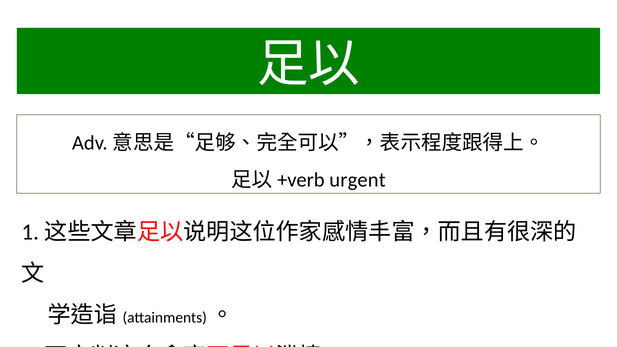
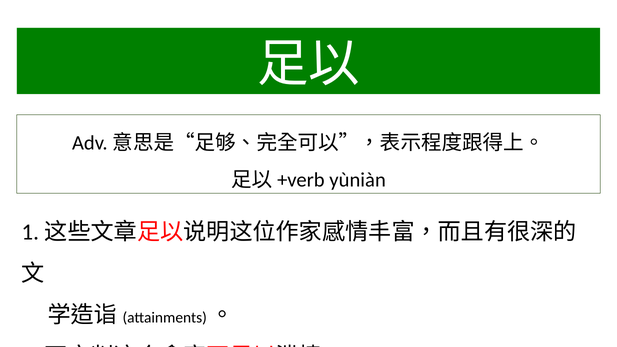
urgent: urgent -> yùniàn (358, 180)
